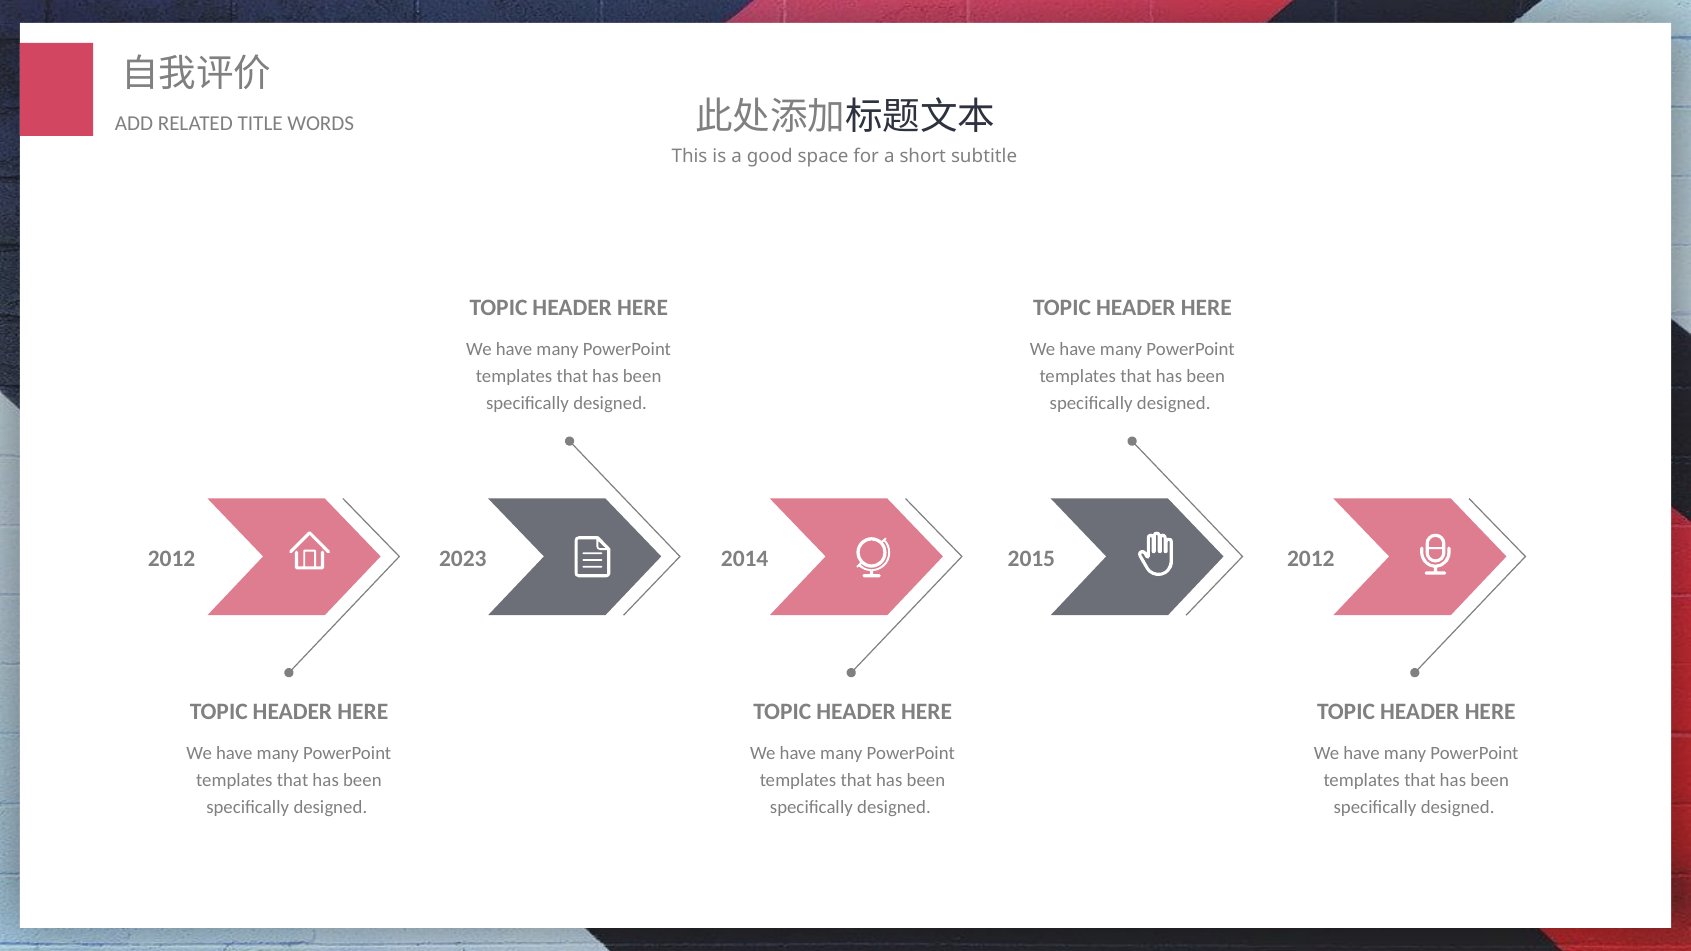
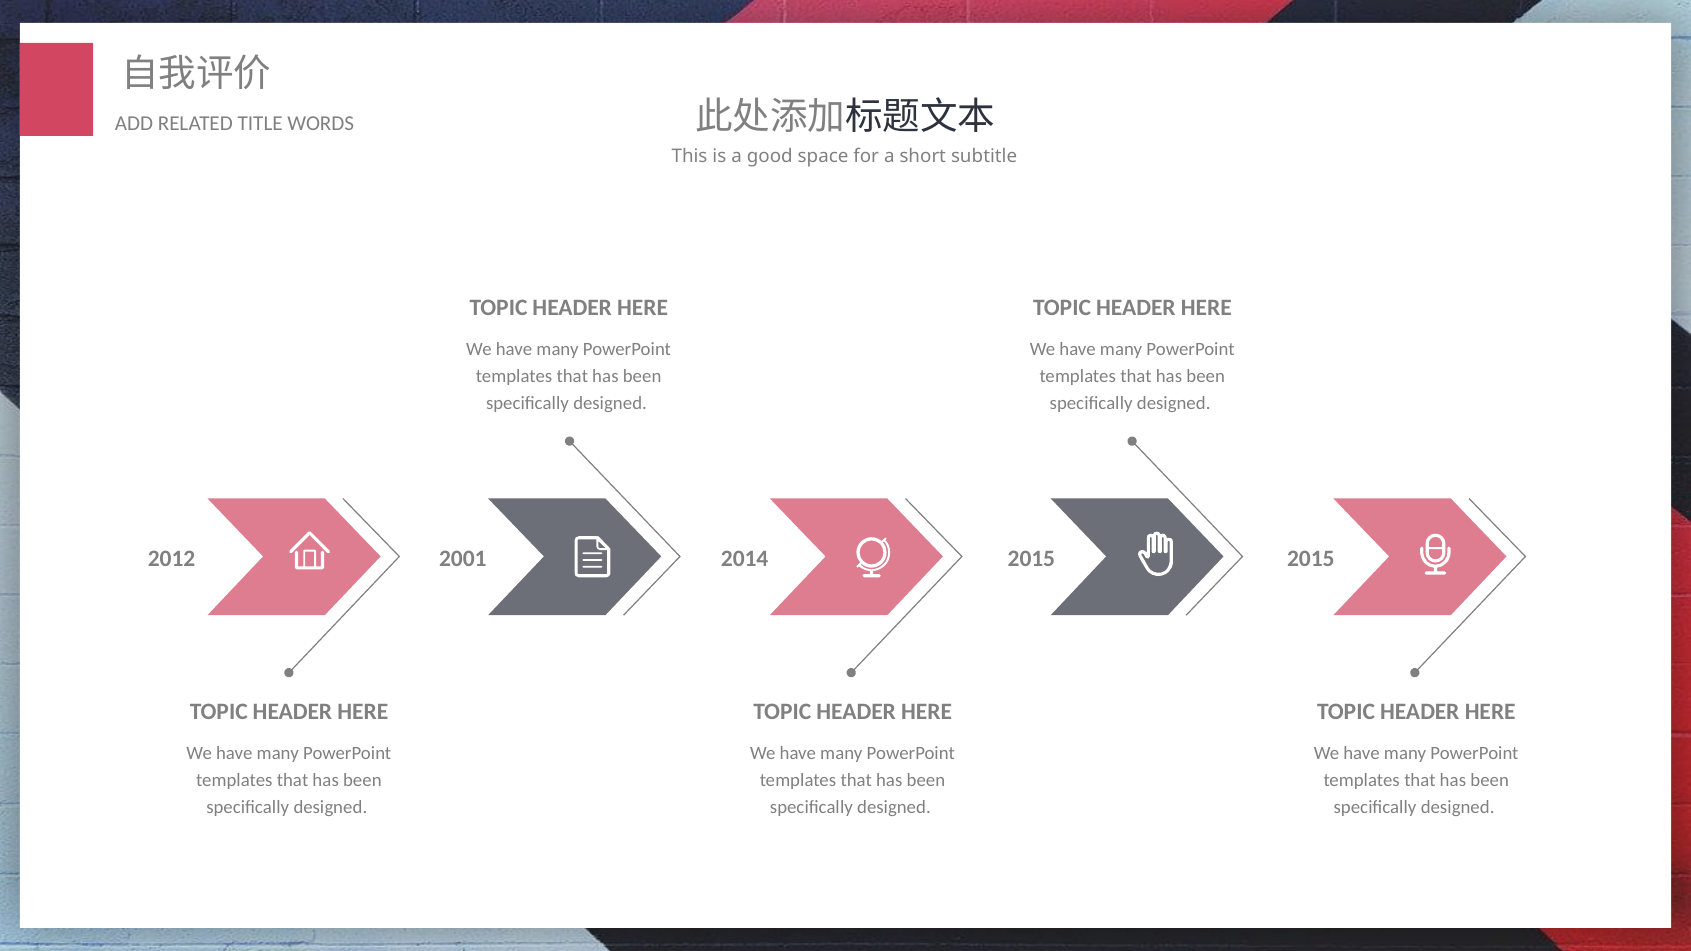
2023: 2023 -> 2001 (463, 559)
2015 2012: 2012 -> 2015 (1311, 559)
